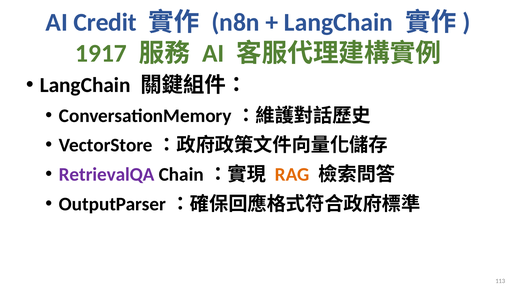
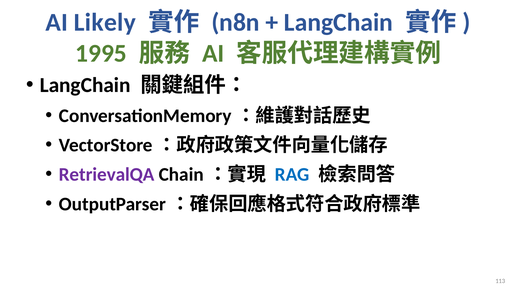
Credit: Credit -> Likely (105, 23)
1917: 1917 -> 1995 (101, 53)
RAG colour: orange -> blue (292, 175)
